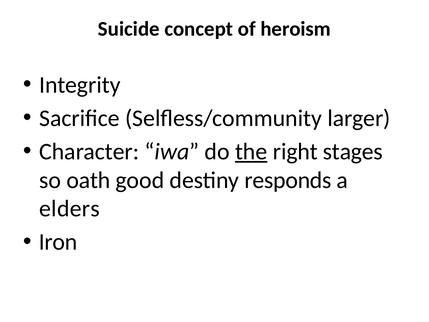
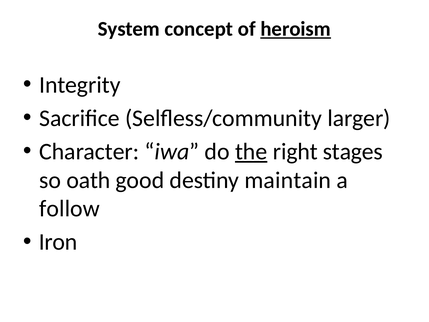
Suicide: Suicide -> System (129, 29)
heroism underline: none -> present (296, 29)
responds: responds -> maintain (288, 180)
elders: elders -> follow (70, 209)
